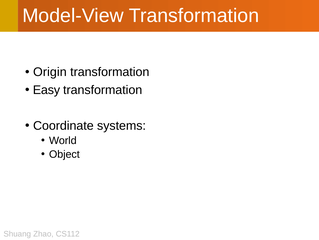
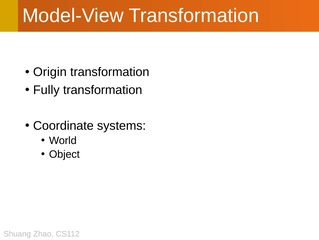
Easy: Easy -> Fully (46, 90)
